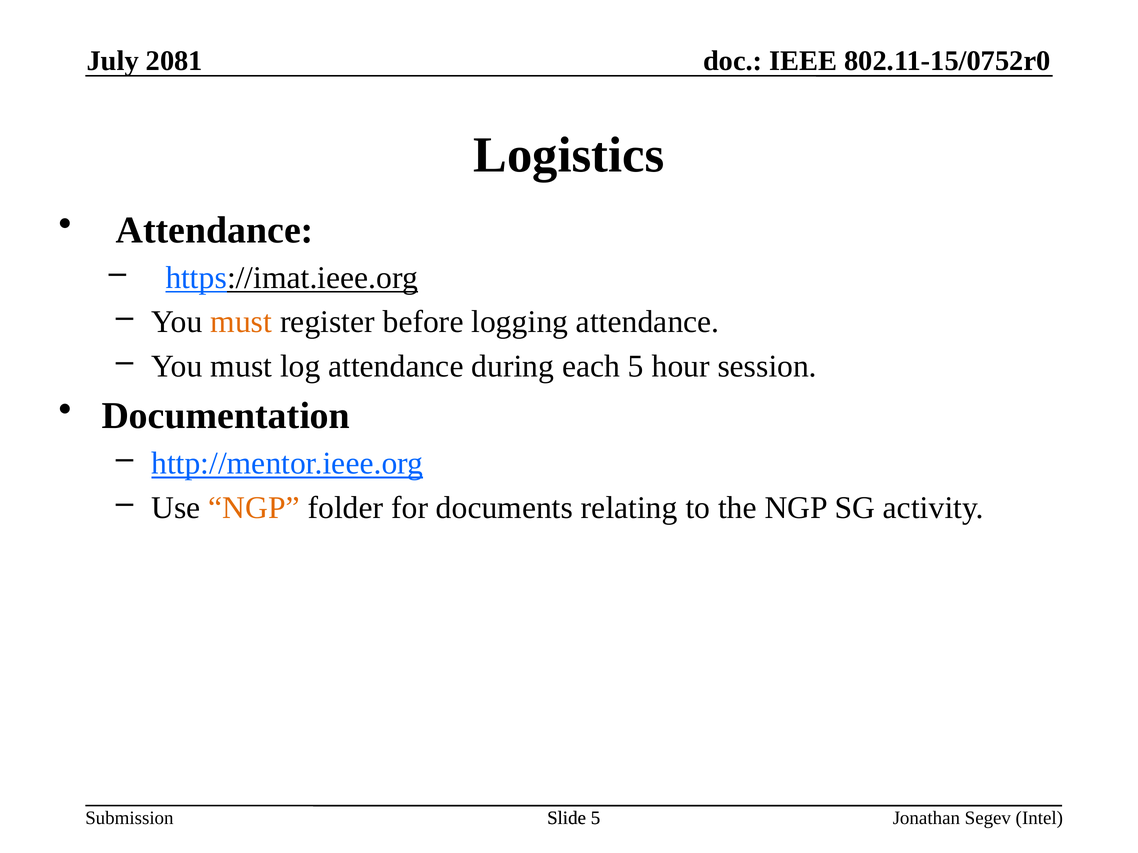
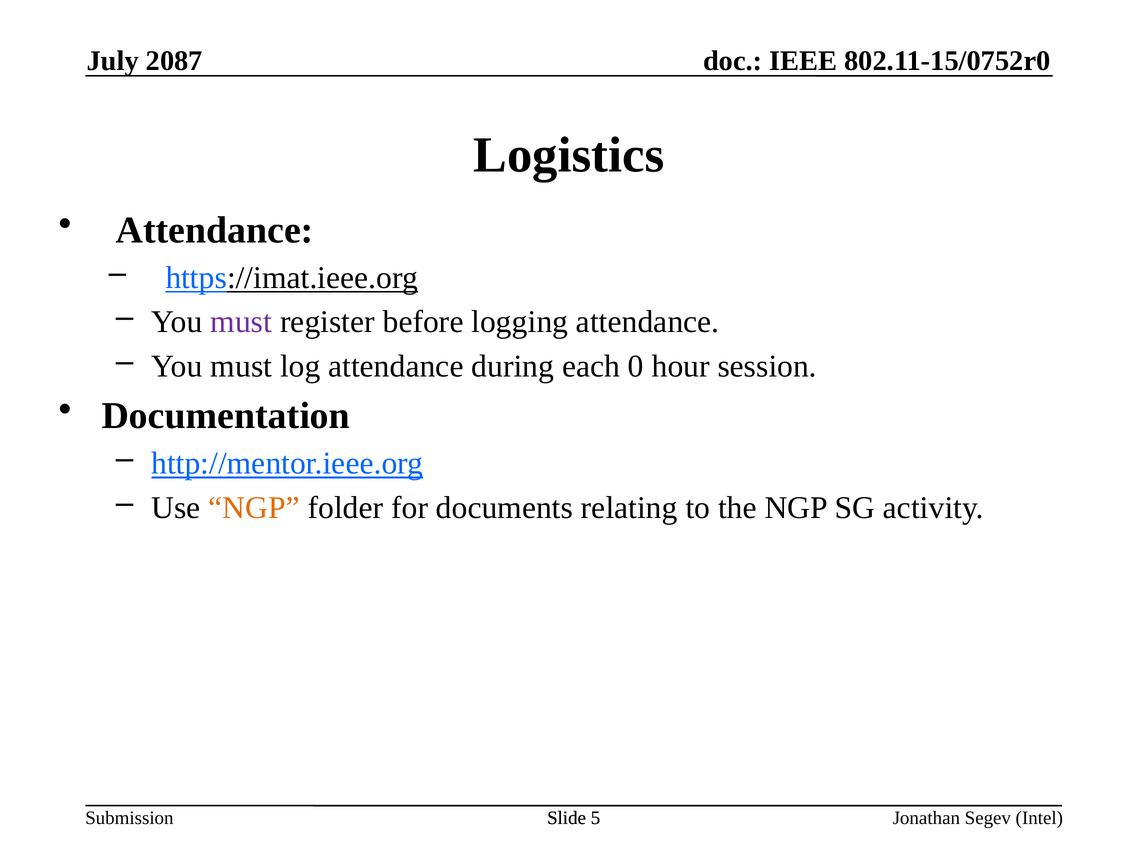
2081: 2081 -> 2087 (174, 61)
must colour: orange -> purple (241, 322)
each 5: 5 -> 0 (636, 366)
